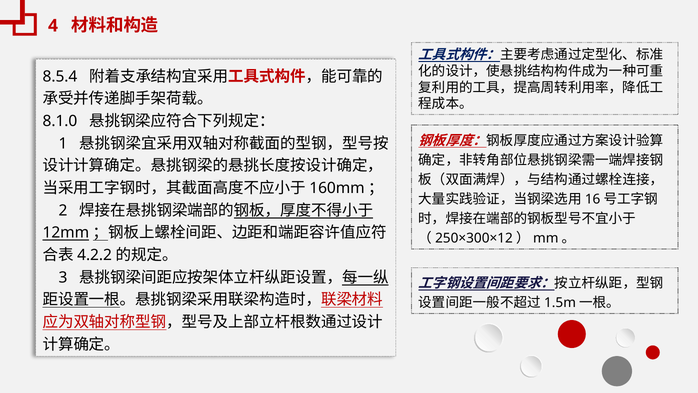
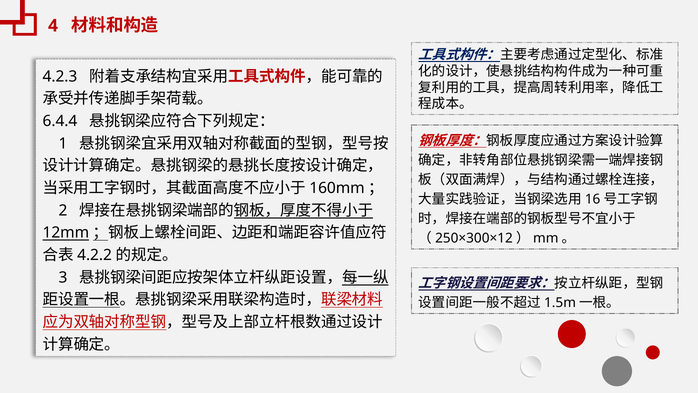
8.5.4: 8.5.4 -> 4.2.3 (60, 76)
8.1.0: 8.1.0 -> 6.4.4 (60, 121)
